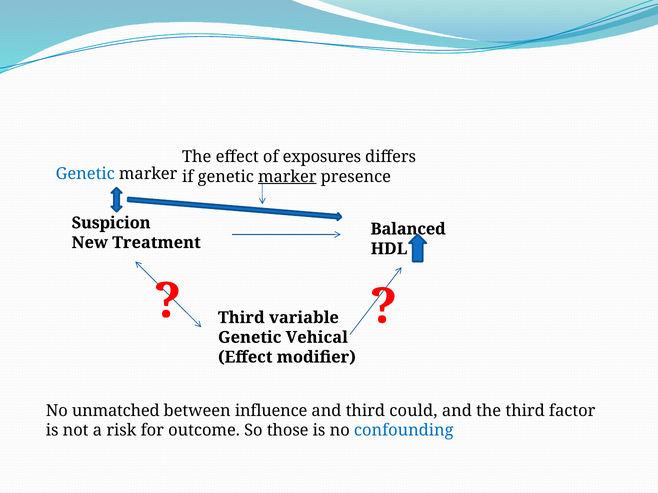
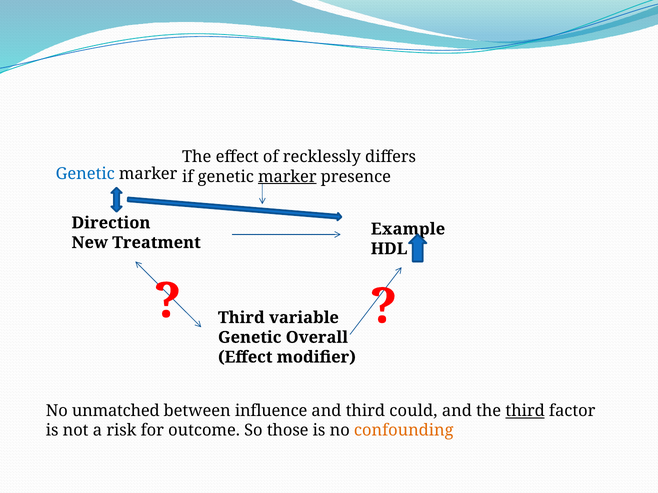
exposures: exposures -> recklessly (322, 157)
Suspicion: Suspicion -> Direction (111, 223)
Balanced: Balanced -> Example (408, 229)
Vehical: Vehical -> Overall (317, 338)
third underline: none -> present (525, 411)
confounding colour: blue -> orange (404, 431)
